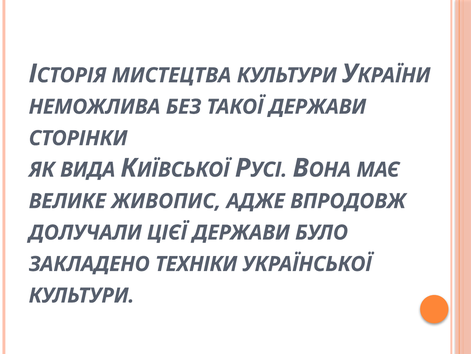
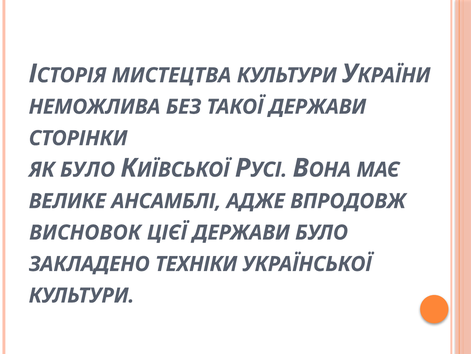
ЯК ВИДА: ВИДА -> БУЛО (88, 169)
ЖИВОПИС: ЖИВОПИС -> АНСАМБЛІ (166, 201)
ДОЛУЧАЛИ: ДОЛУЧАЛИ -> ВИСНОВОК (85, 232)
